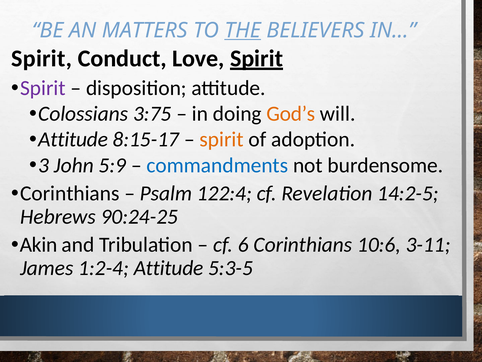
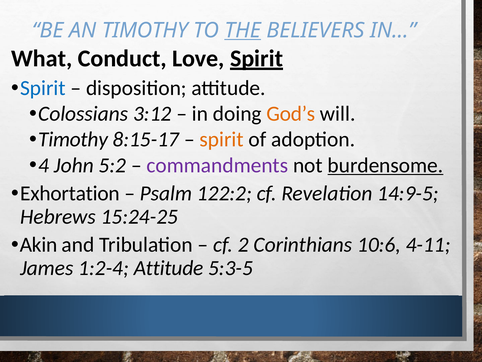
AN MATTERS: MATTERS -> TIMOTHY (145, 30)
Spirit: Spirit -> What (42, 58)
Spirit colour: purple -> blue (43, 88)
3:75: 3:75 -> 3:12 (152, 114)
Attitude: Attitude -> Timothy (73, 139)
3: 3 -> 4 (44, 165)
5:9: 5:9 -> 5:2 (112, 165)
commandments colour: blue -> purple (217, 165)
burdensome underline: none -> present (385, 165)
Corinthians: Corinthians -> Exhortation (70, 193)
122:4: 122:4 -> 122:2 (224, 193)
14:2-5: 14:2-5 -> 14:9-5 (408, 193)
90:24-25: 90:24-25 -> 15:24-25 (139, 216)
6: 6 -> 2 (243, 245)
3-11: 3-11 -> 4-11 (428, 245)
